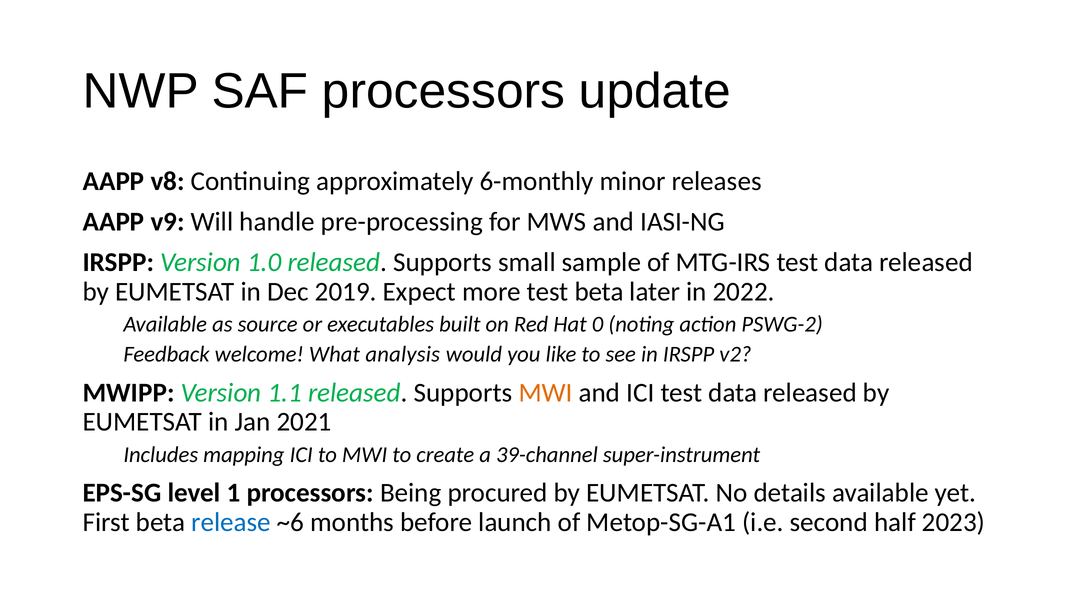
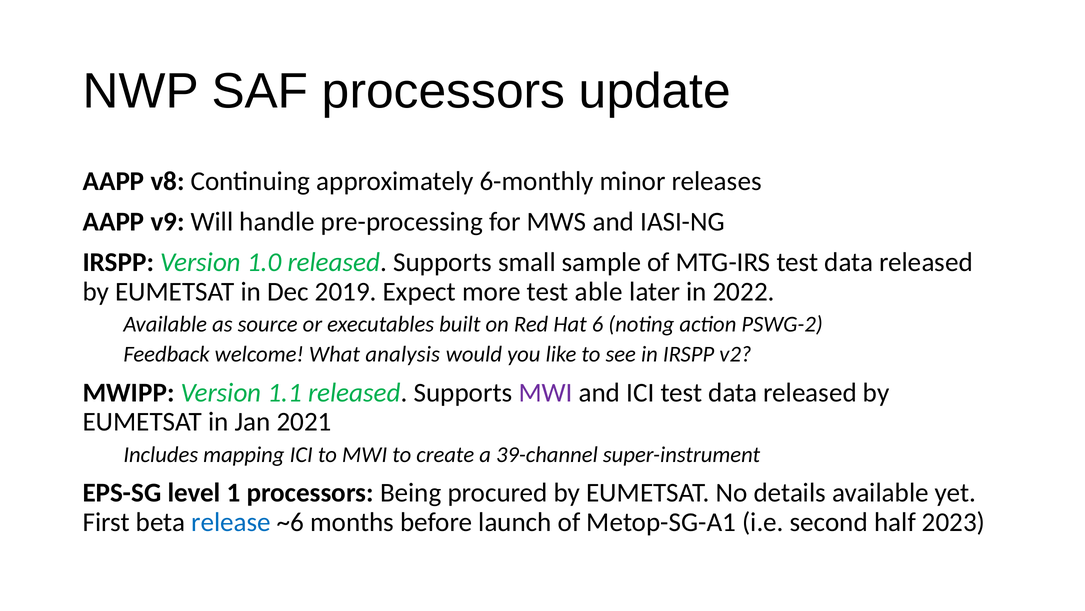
test beta: beta -> able (599, 291)
0: 0 -> 6 (598, 324)
MWI colour: orange -> purple (546, 392)
